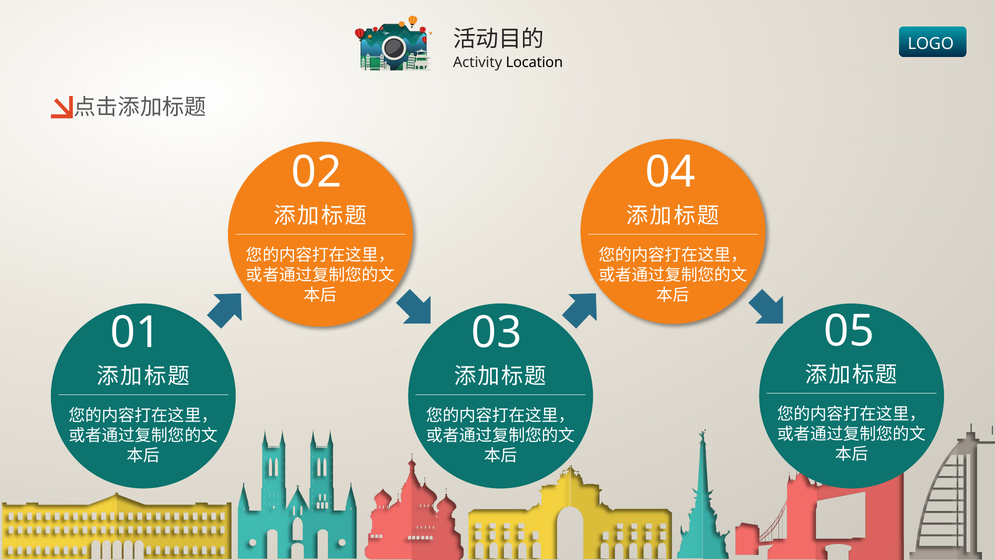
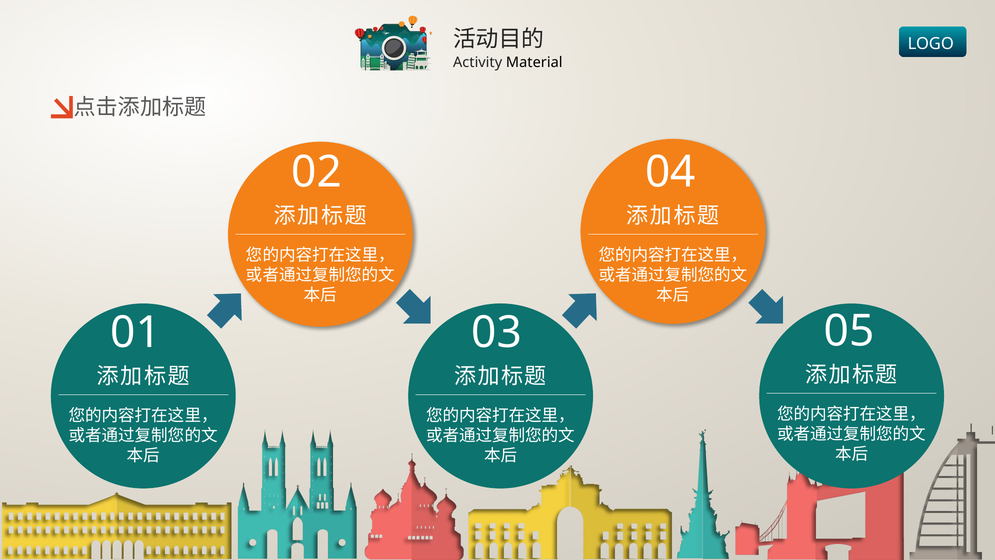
Location: Location -> Material (534, 62)
